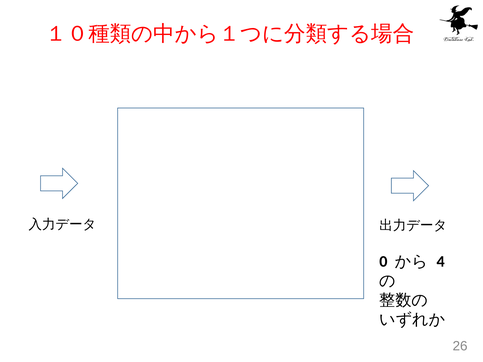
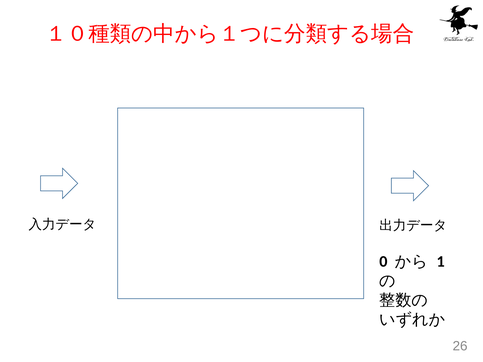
4: 4 -> 1 (441, 262)
